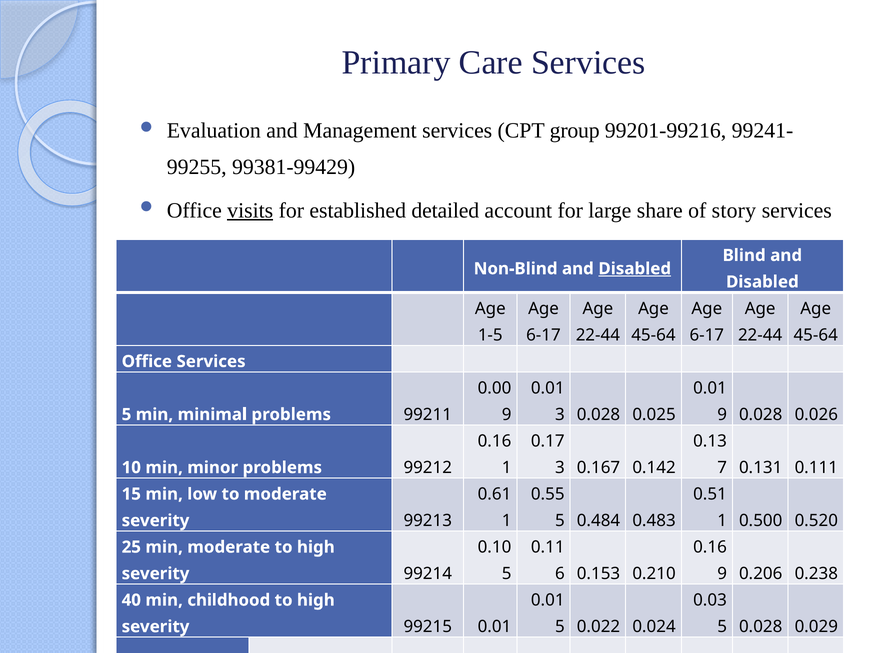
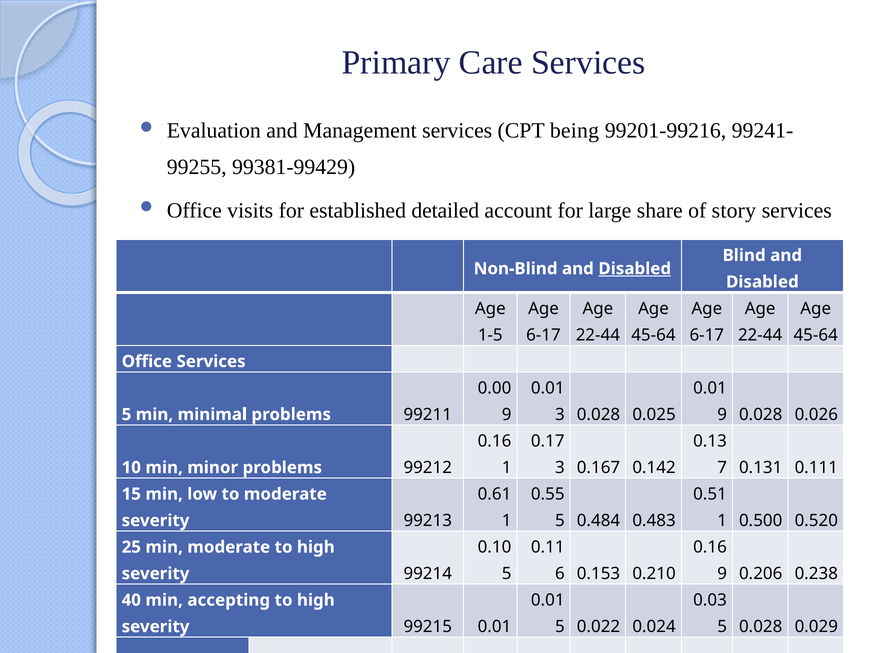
group: group -> being (574, 131)
visits underline: present -> none (250, 210)
childhood: childhood -> accepting (229, 600)
